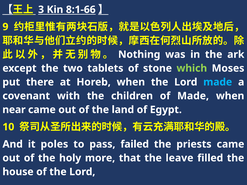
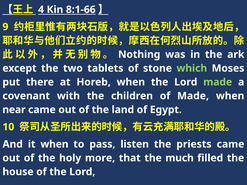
3: 3 -> 4 (41, 10)
made colour: light blue -> light green (218, 82)
it poles: poles -> when (54, 144)
failed: failed -> listen (135, 144)
leave: leave -> much (180, 158)
